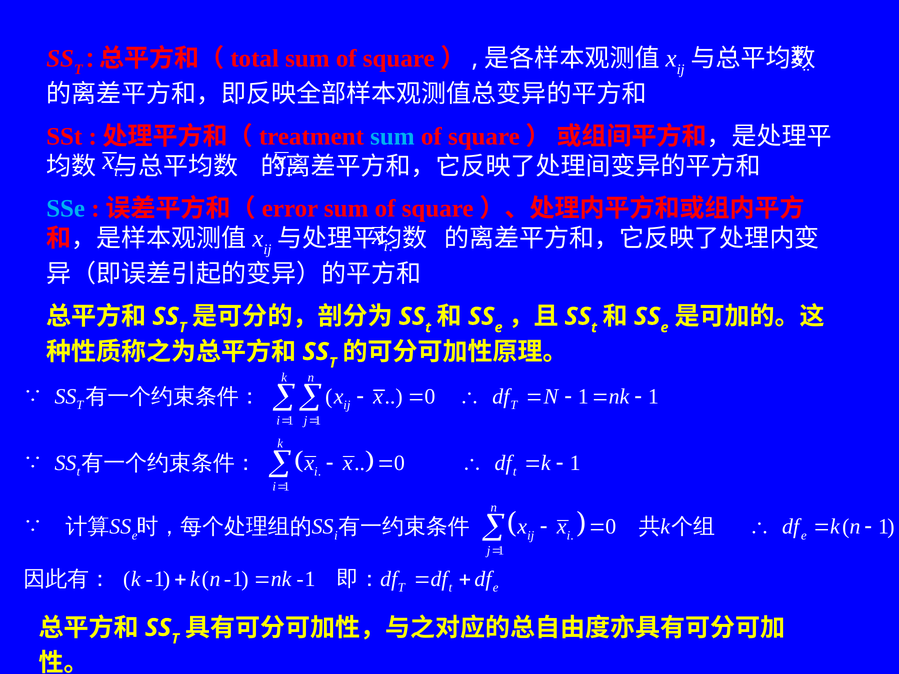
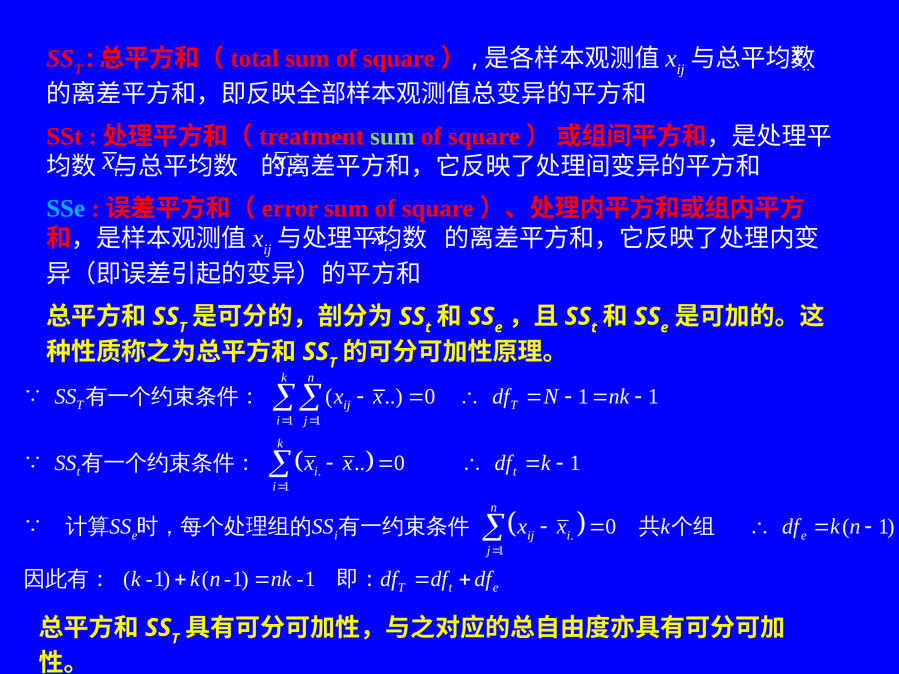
sum colour: light blue -> light green (392, 136)
